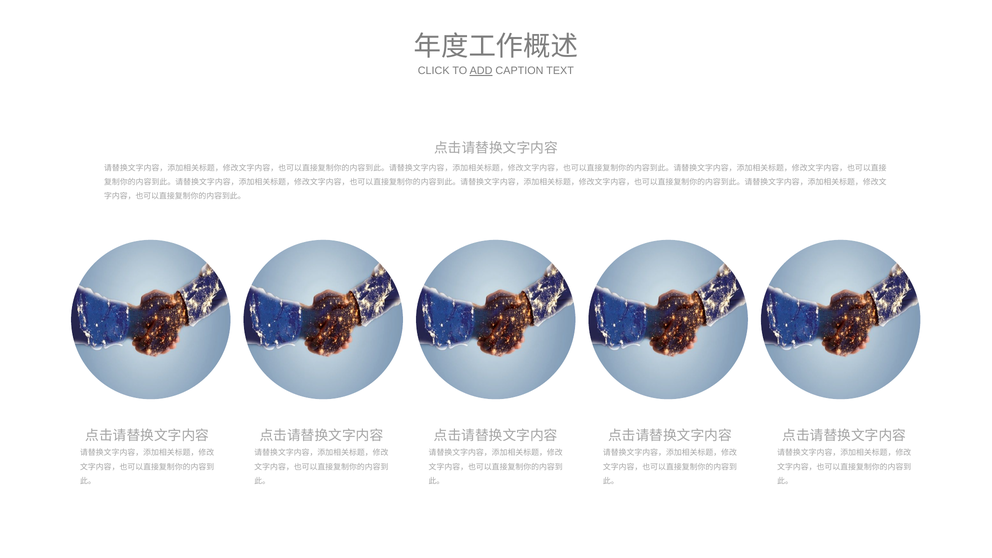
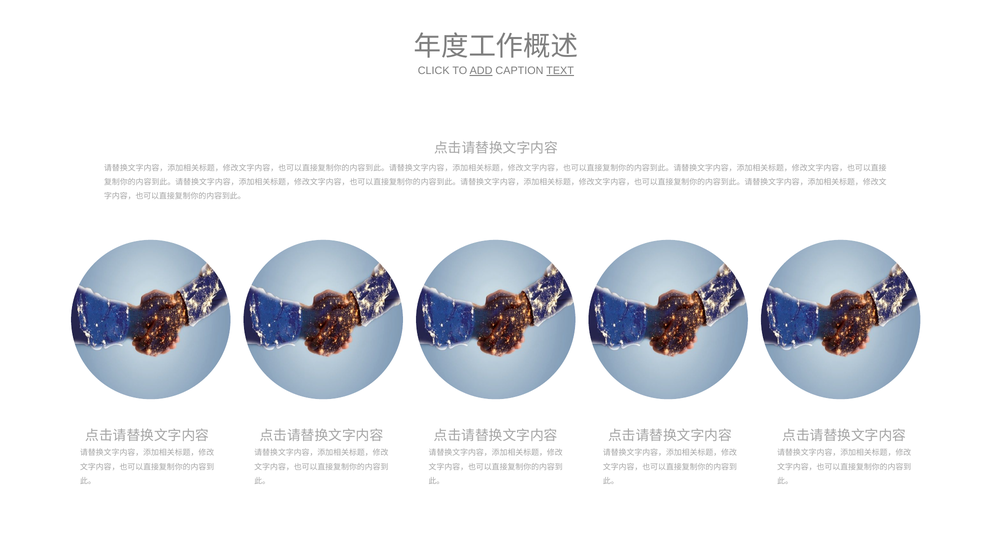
TEXT underline: none -> present (560, 71)
